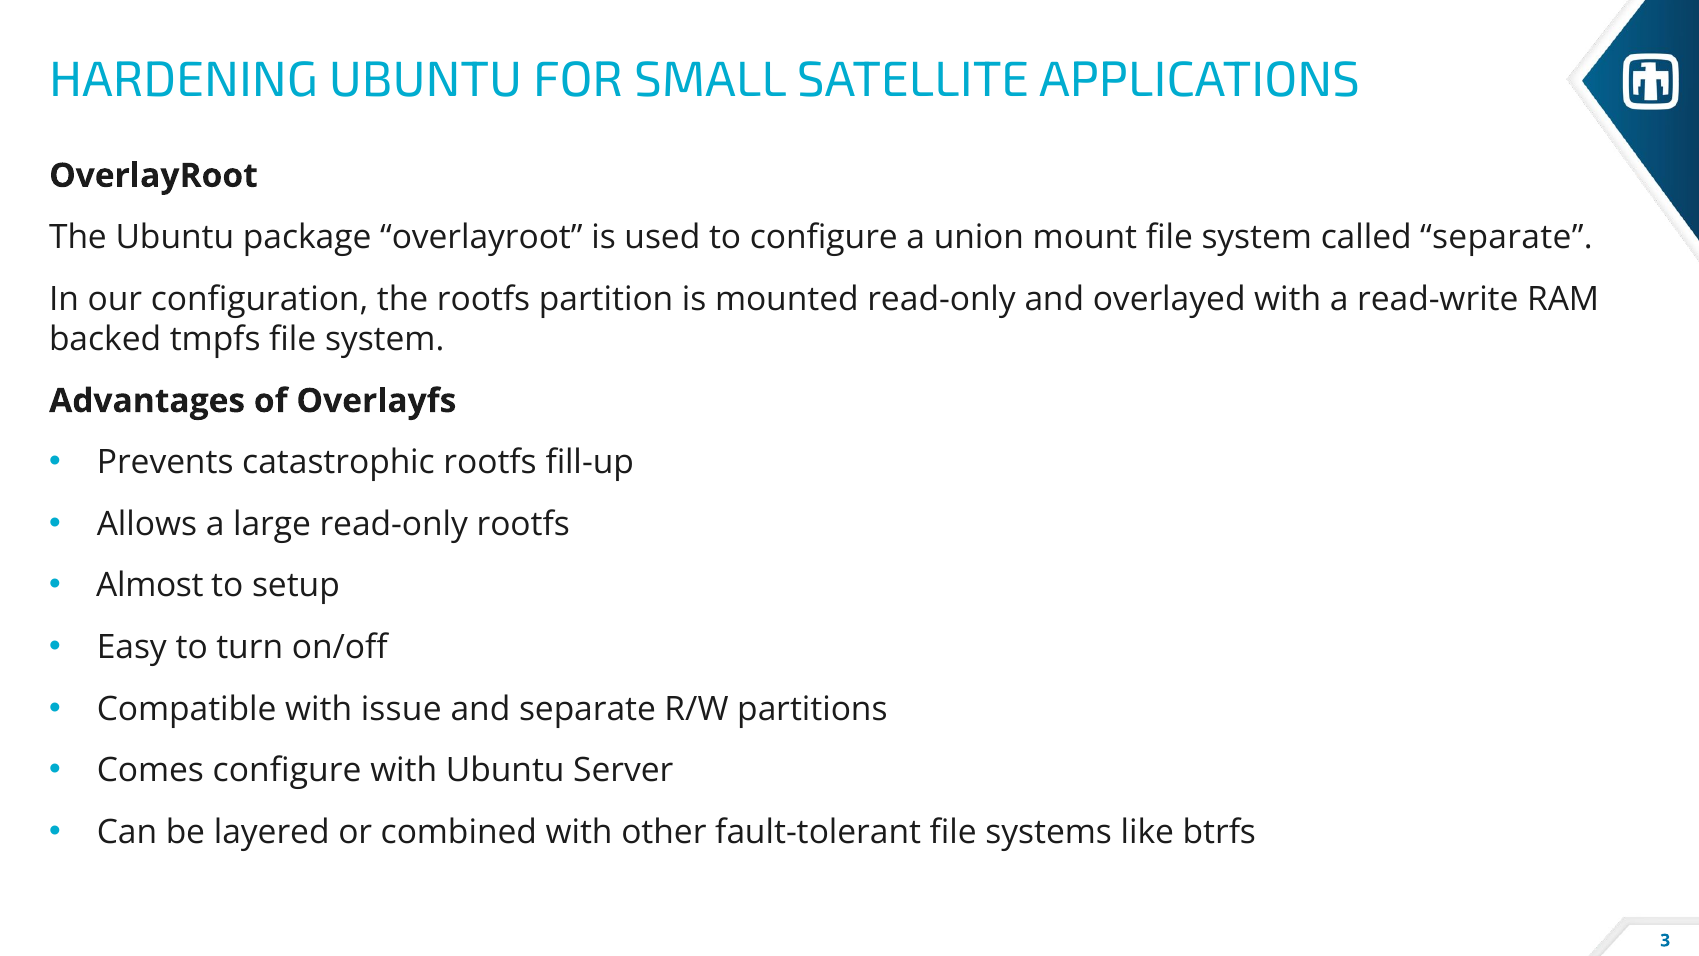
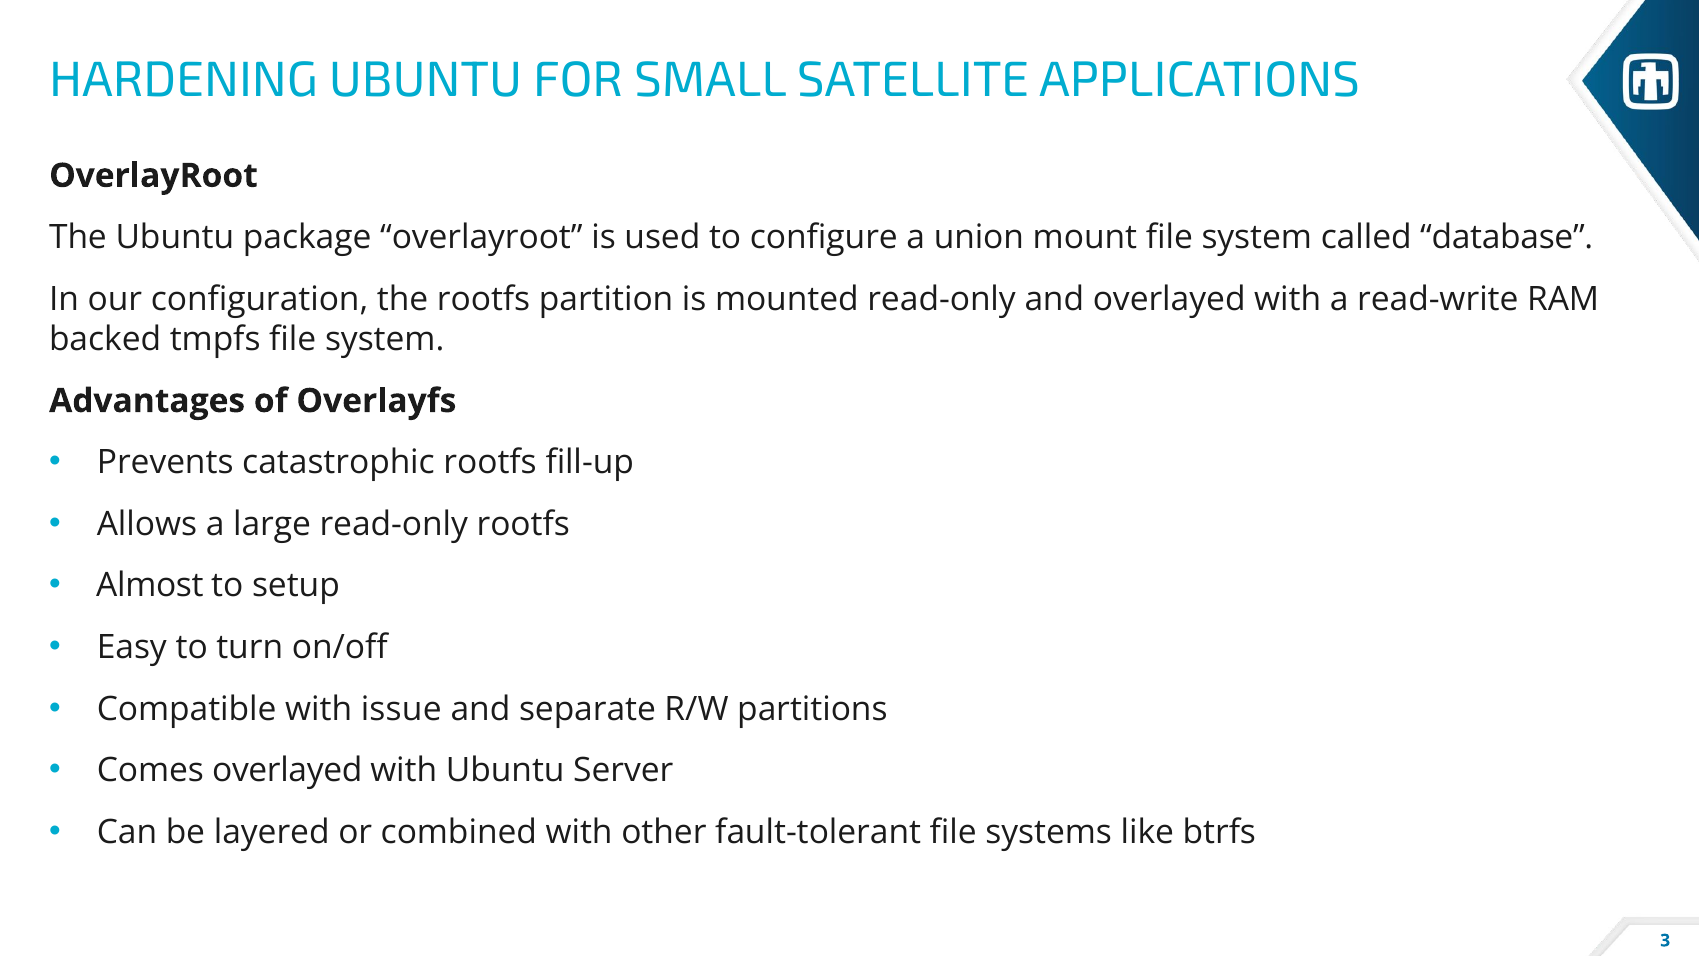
called separate: separate -> database (1507, 237)
Comes configure: configure -> overlayed (287, 770)
